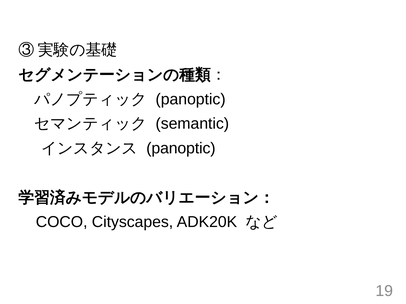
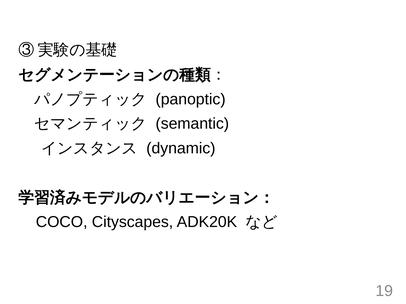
panoptic: panoptic -> dynamic (181, 149)
